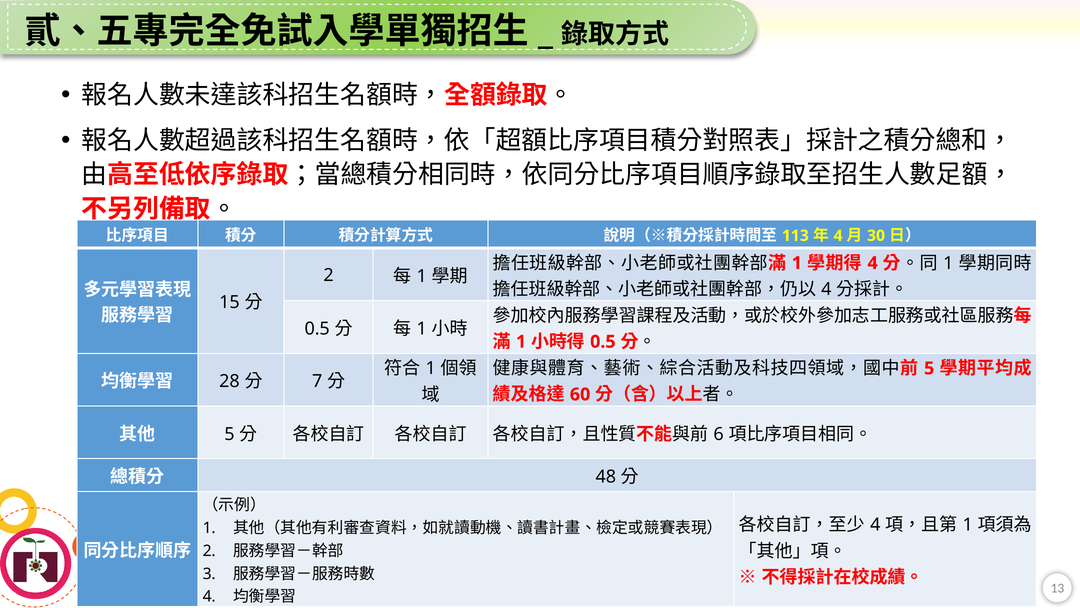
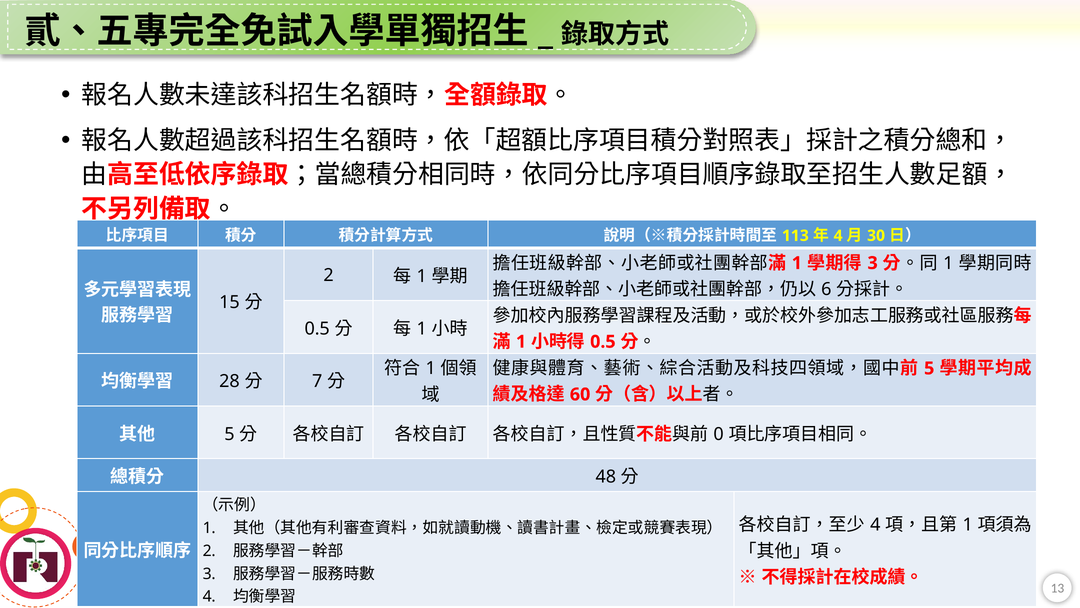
4: 4 -> 3 (873, 263)
4: 4 -> 6 (826, 289)
6: 6 -> 0 (719, 434)
